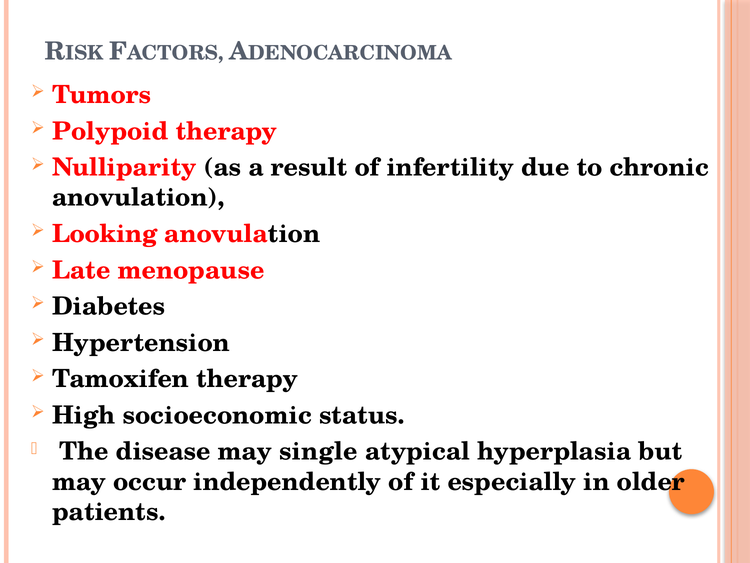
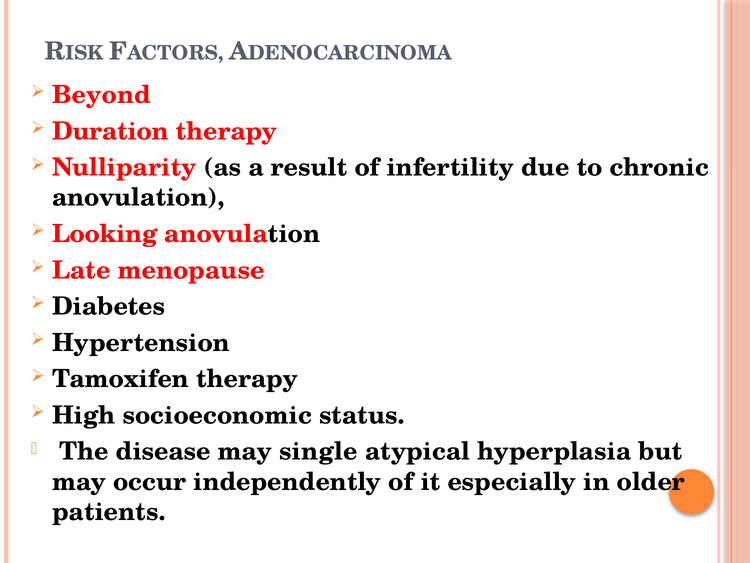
Tumors: Tumors -> Beyond (102, 95)
Polypoid: Polypoid -> Duration (110, 131)
